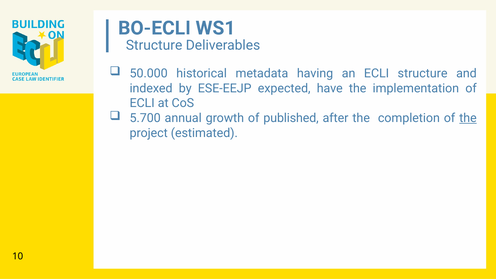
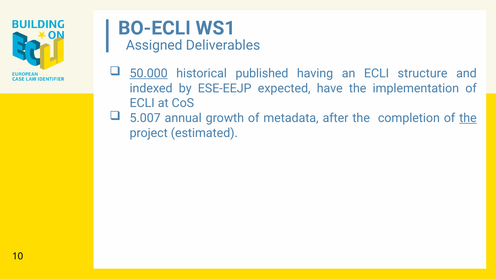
Structure: Structure -> Assigned (154, 45)
50.000 underline: none -> present (149, 73)
metadata: metadata -> published (262, 73)
5.700: 5.700 -> 5.007 (145, 118)
published: published -> metadata (291, 118)
